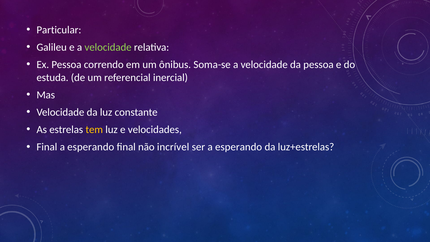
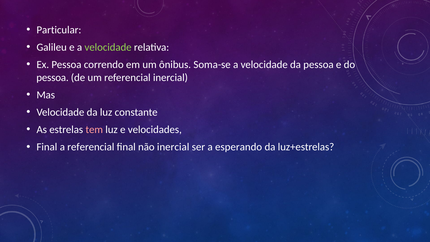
estuda: estuda -> pessoa (53, 77)
tem colour: yellow -> pink (94, 130)
esperando: esperando -> referencial (91, 147)
não incrível: incrível -> inercial (173, 147)
